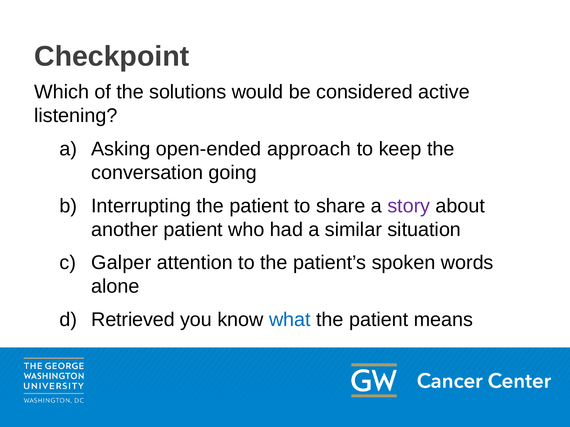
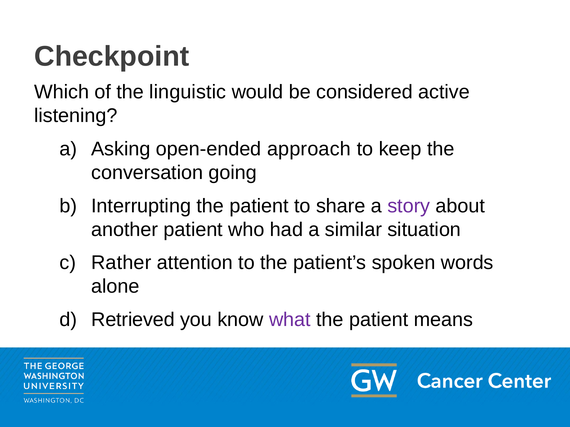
solutions: solutions -> linguistic (188, 92)
Galper: Galper -> Rather (121, 263)
what colour: blue -> purple (290, 320)
